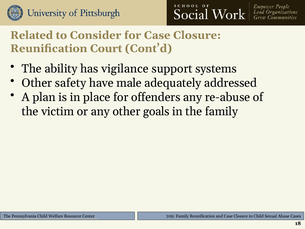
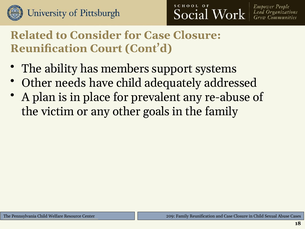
vigilance: vigilance -> members (125, 69)
safety: safety -> needs (71, 83)
have male: male -> child (129, 83)
offenders: offenders -> prevalent (156, 97)
